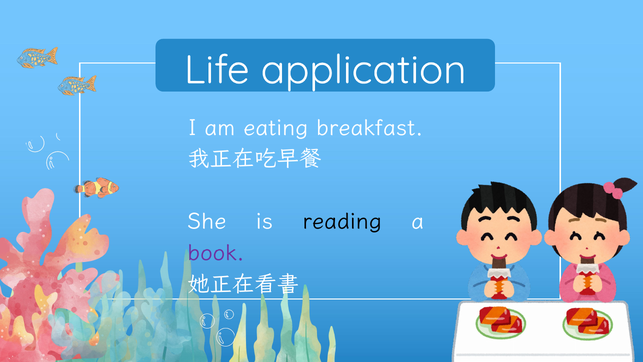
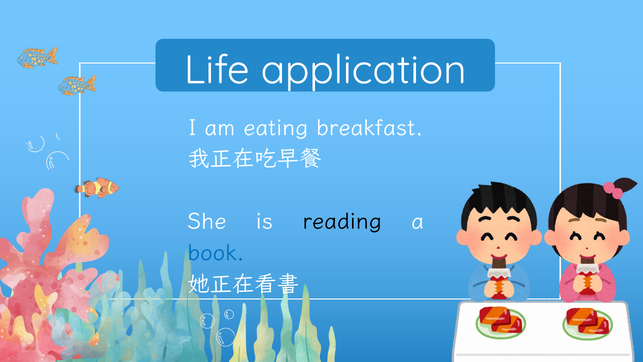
book colour: purple -> blue (216, 253)
